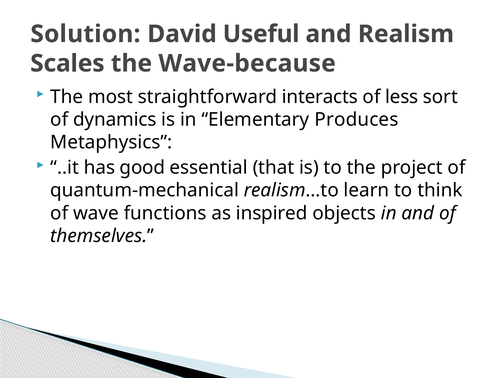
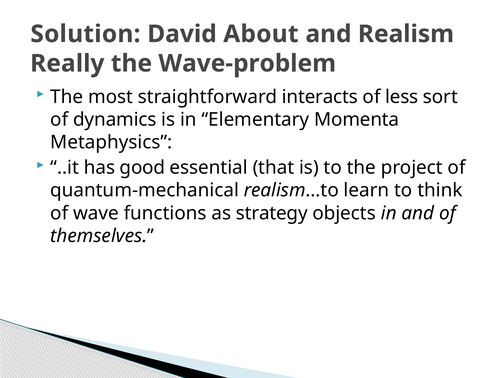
Useful: Useful -> About (261, 34)
Scales: Scales -> Really (67, 63)
Wave-because: Wave-because -> Wave-problem (247, 63)
Produces: Produces -> Momenta (357, 120)
inspired: inspired -> strategy (272, 213)
